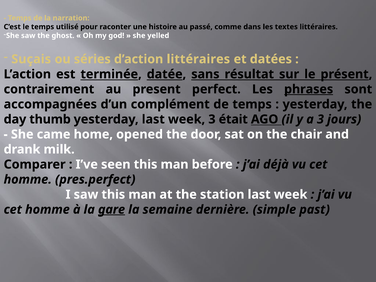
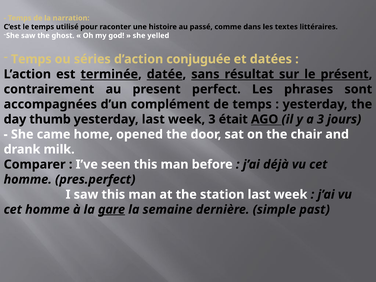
Suçais: Suçais -> Temps (31, 59)
d’action littéraires: littéraires -> conjuguée (198, 59)
phrases underline: present -> none (309, 89)
